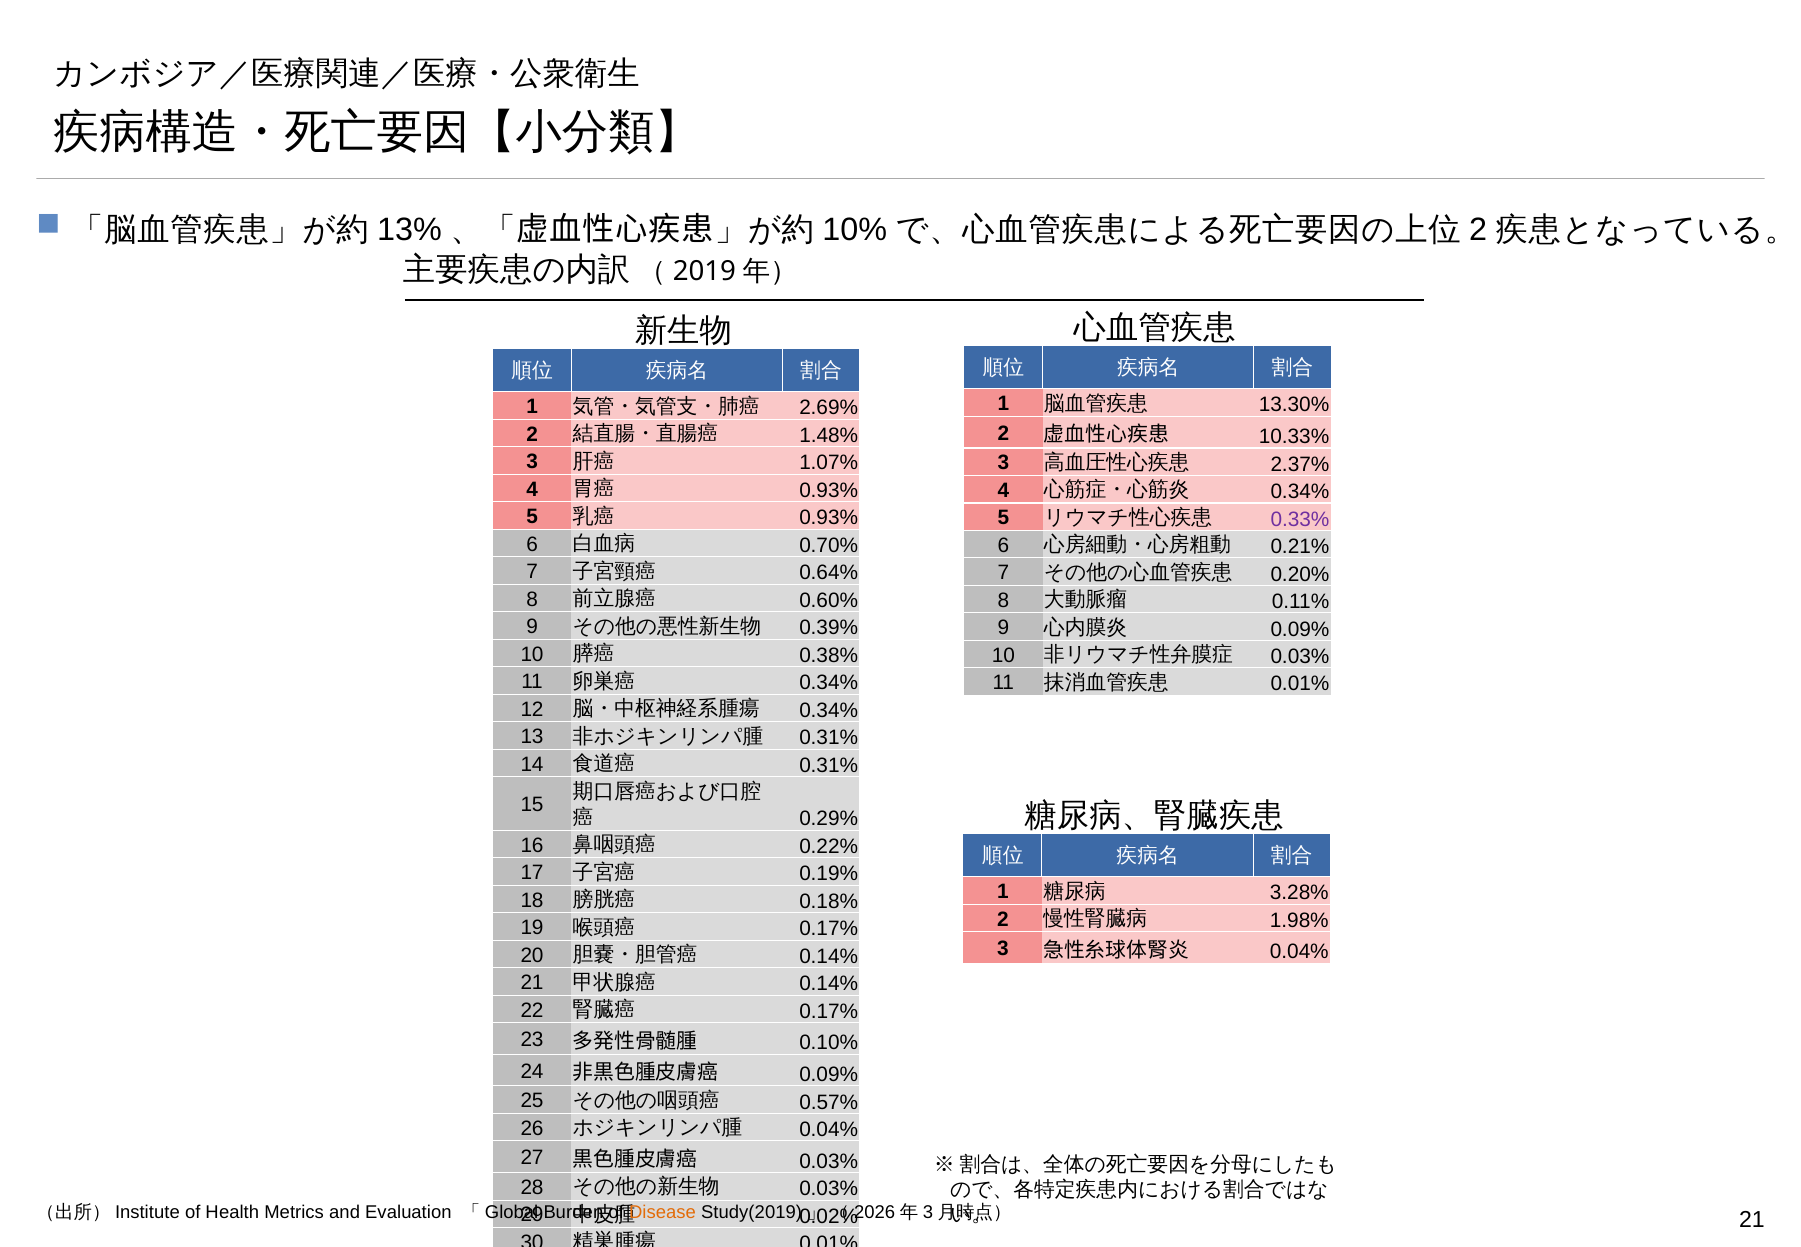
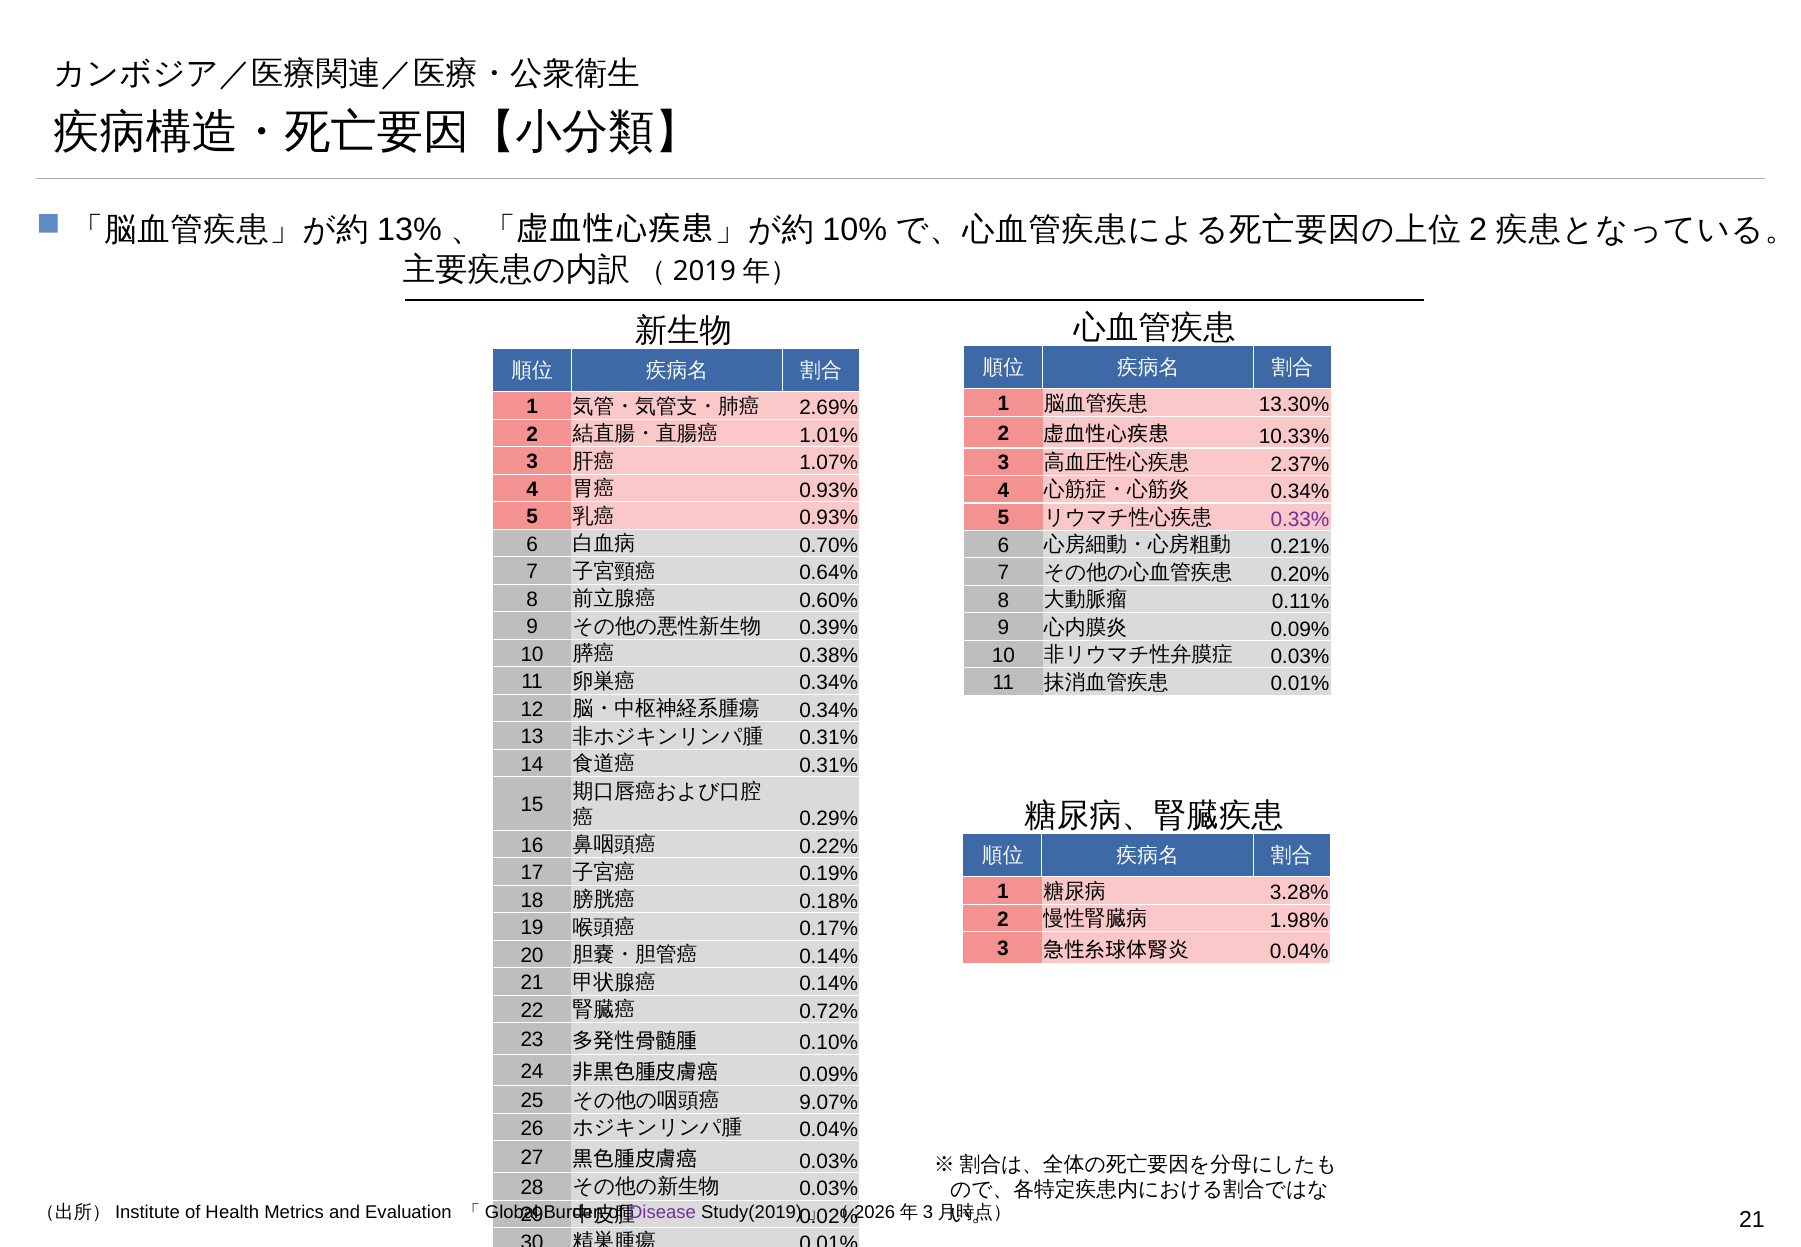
1.48%: 1.48% -> 1.01% (829, 435)
0.17%: 0.17% -> 0.72% (829, 1011)
0.57%: 0.57% -> 9.07% (829, 1102)
Disease colour: orange -> purple (662, 1212)
